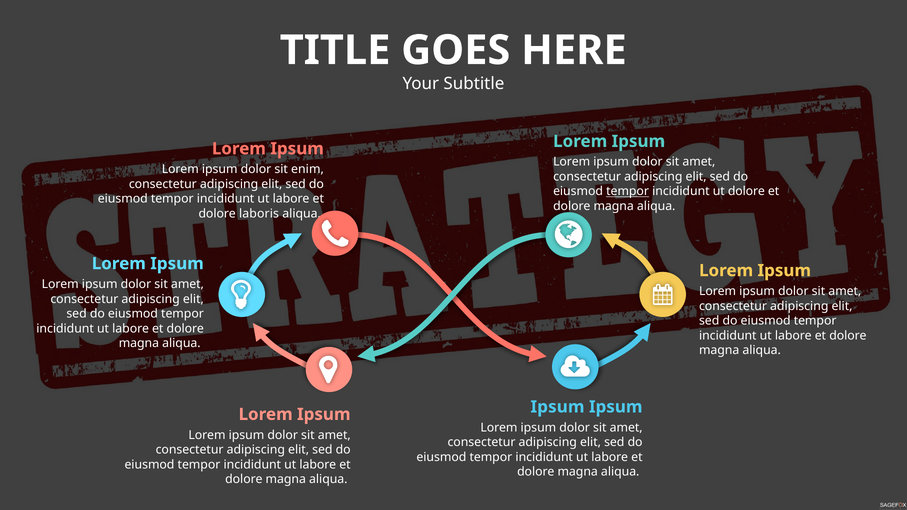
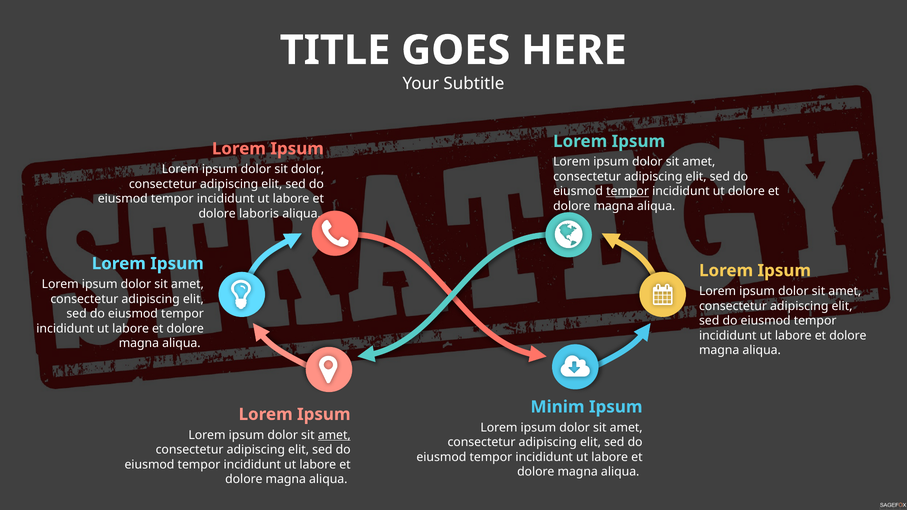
sit enim: enim -> dolor (308, 169)
Ipsum: Ipsum -> Minim (558, 407)
amet underline: none -> present (334, 435)
